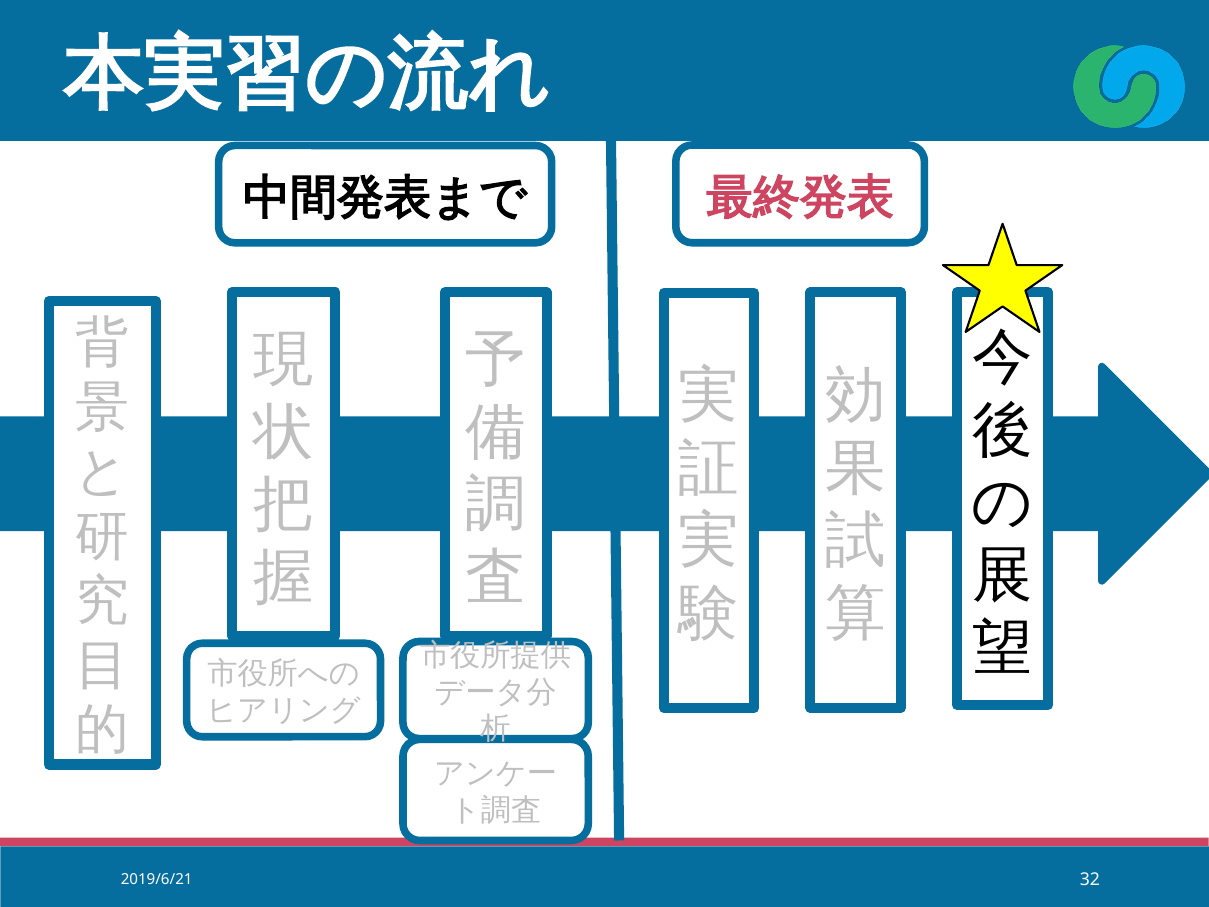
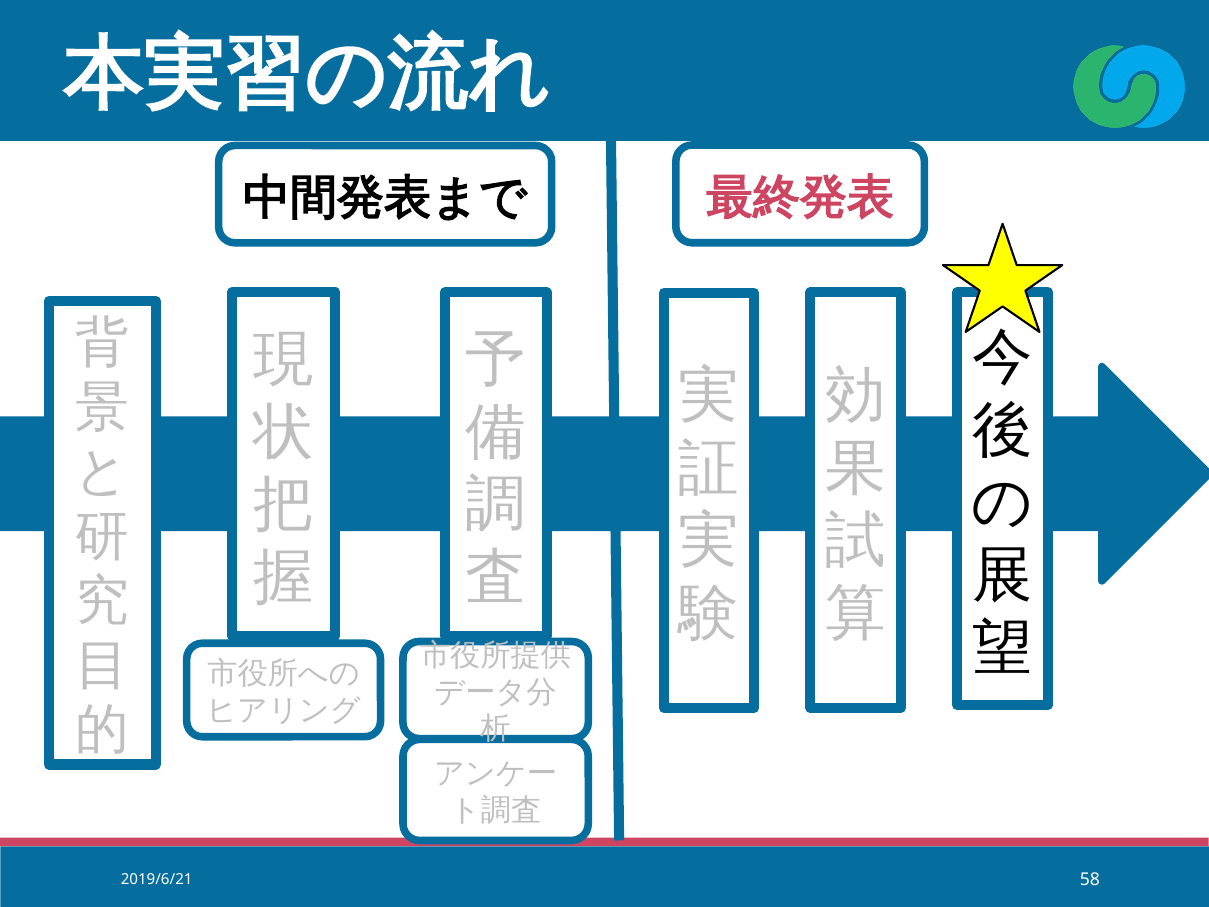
32: 32 -> 58 (1090, 879)
